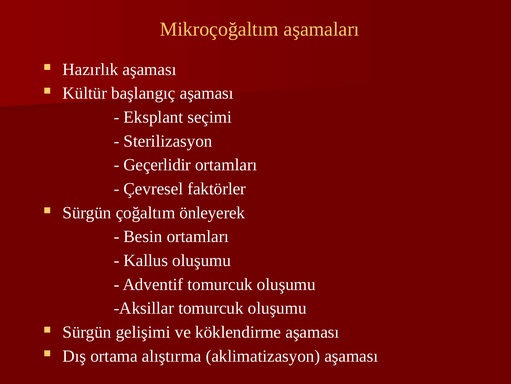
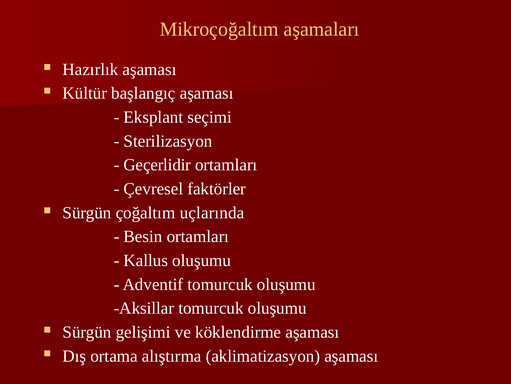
önleyerek: önleyerek -> uçlarında (212, 212)
